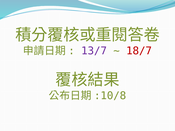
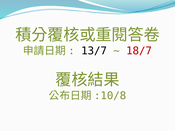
13/7 colour: purple -> black (94, 51)
